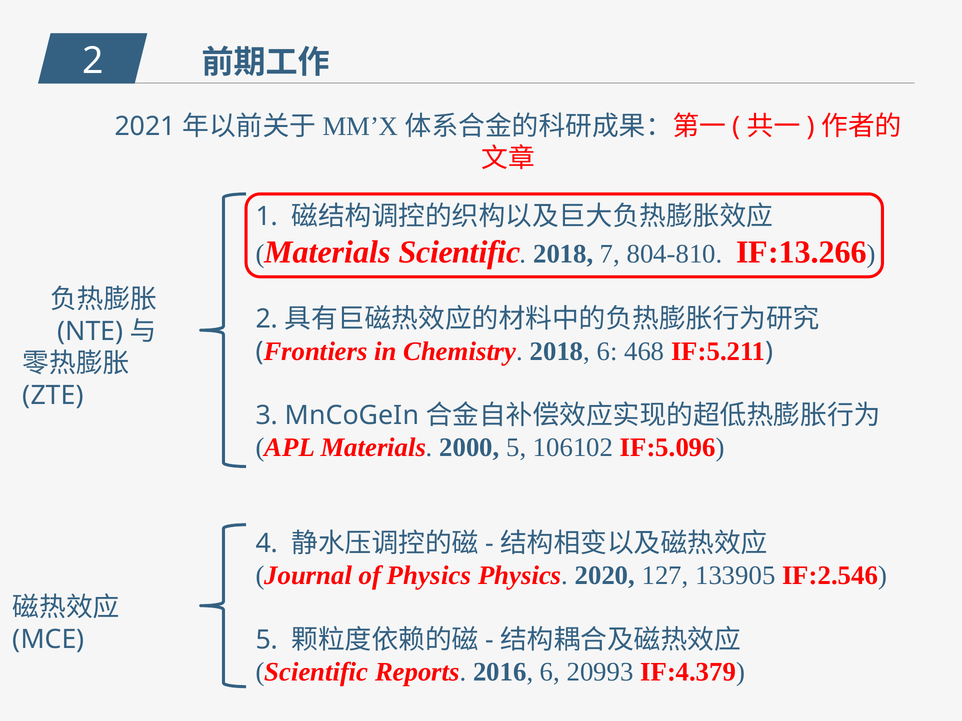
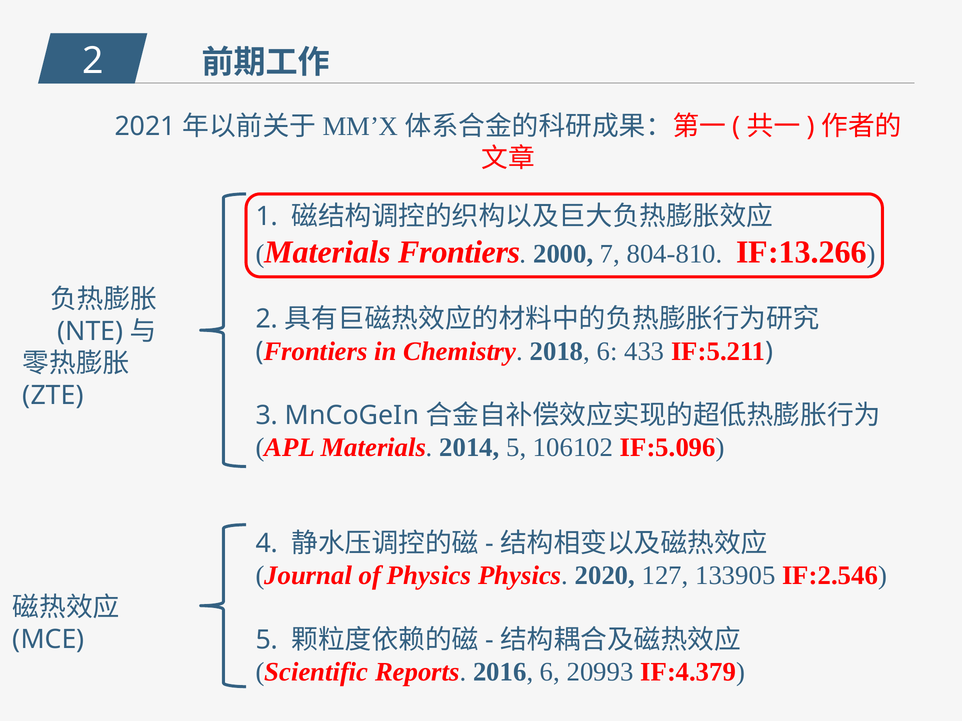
Materials Scientific: Scientific -> Frontiers (459, 252)
2018: 2018 -> 2000 (563, 254)
468: 468 -> 433 (644, 351)
2000: 2000 -> 2014 (469, 448)
